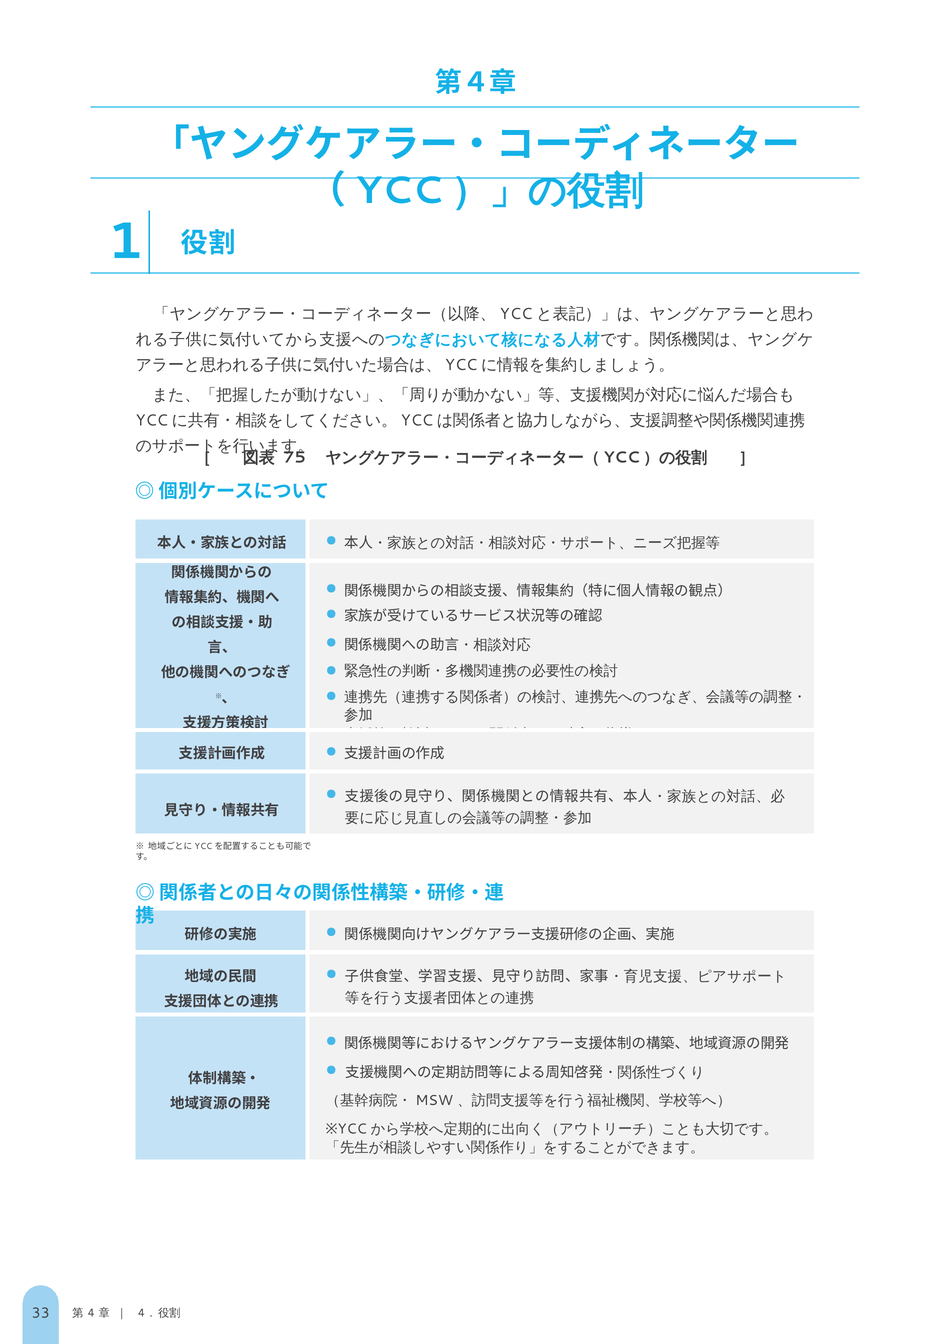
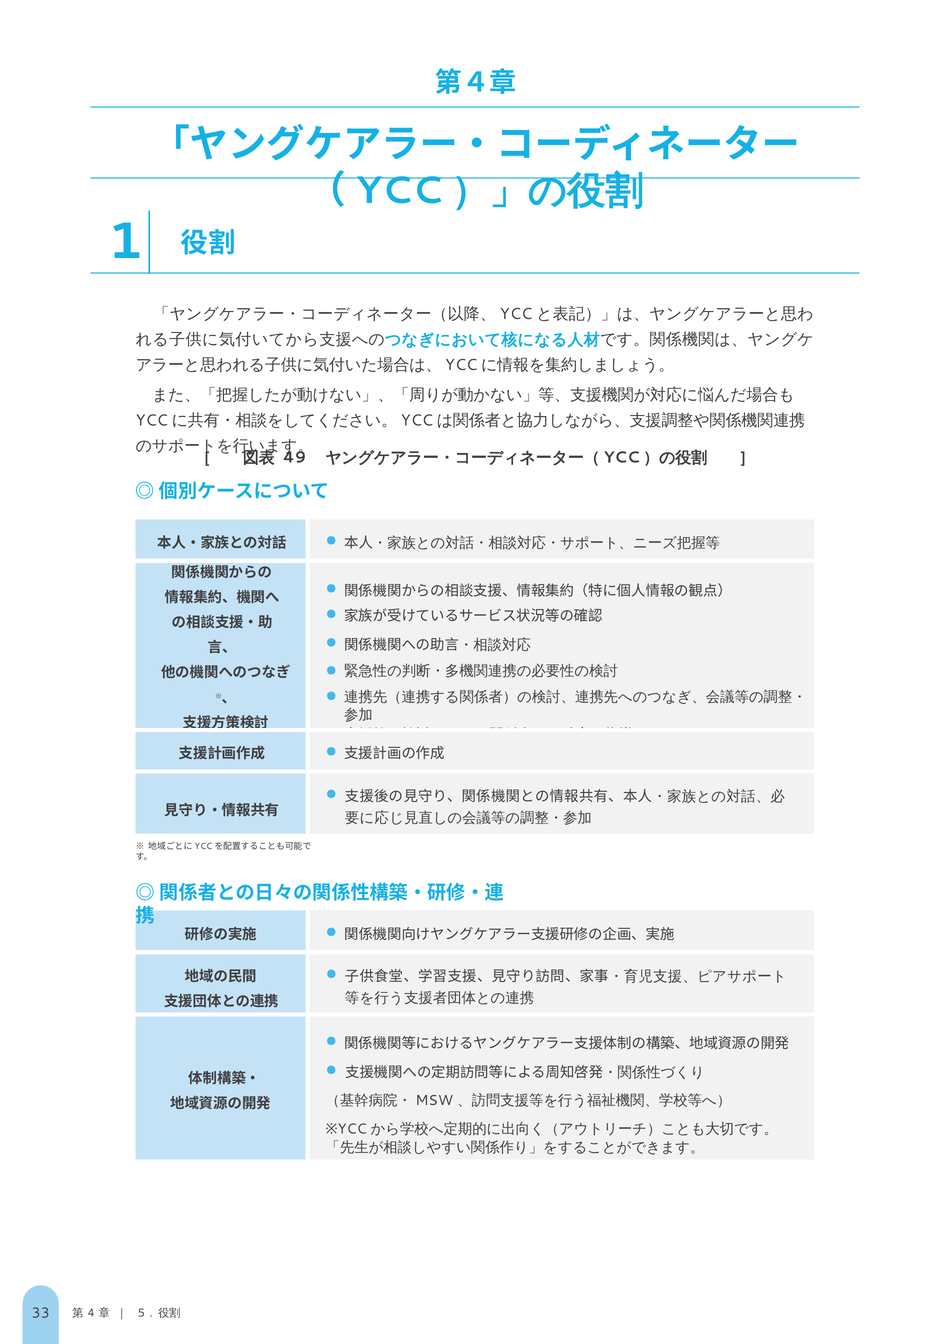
75: 75 -> 49 (295, 457)
4: 4 -> 5 (141, 1312)
